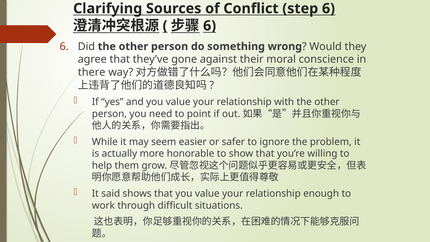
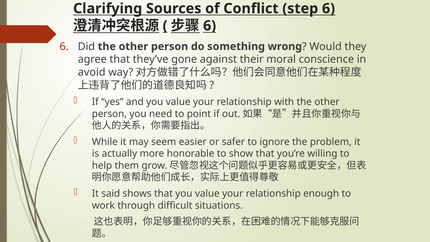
there: there -> avoid (92, 72)
